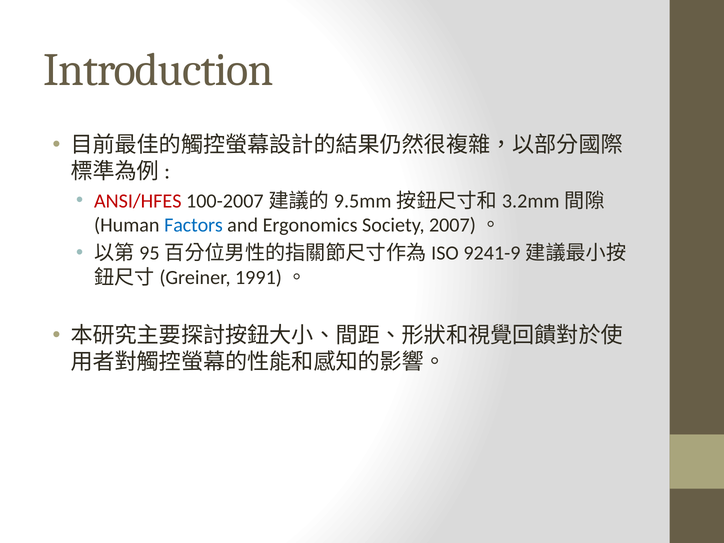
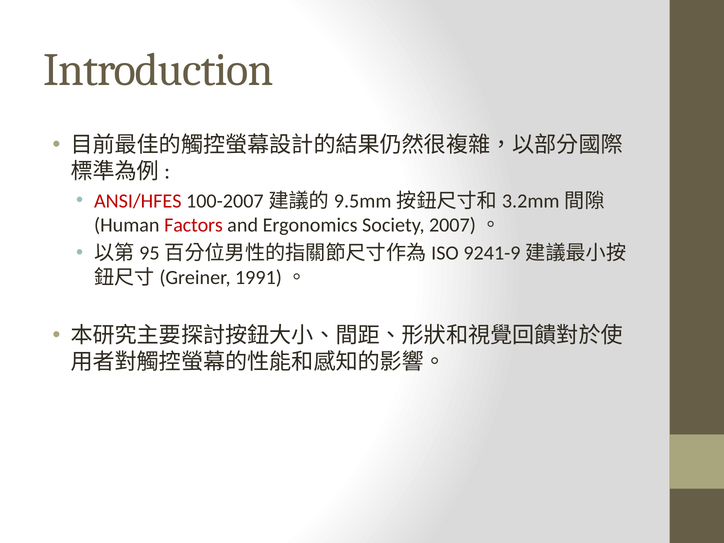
Factors colour: blue -> red (194, 225)
